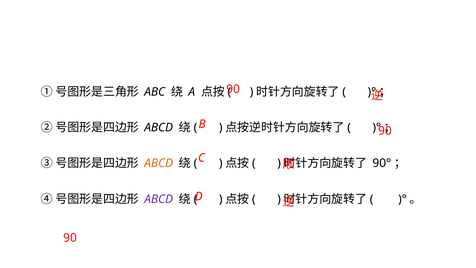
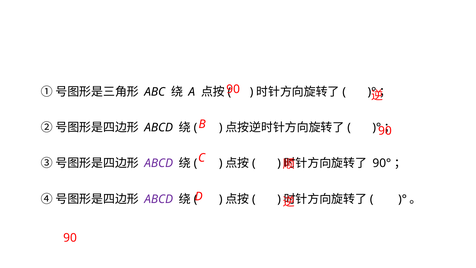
ABCD colour: orange -> purple (159, 163)
